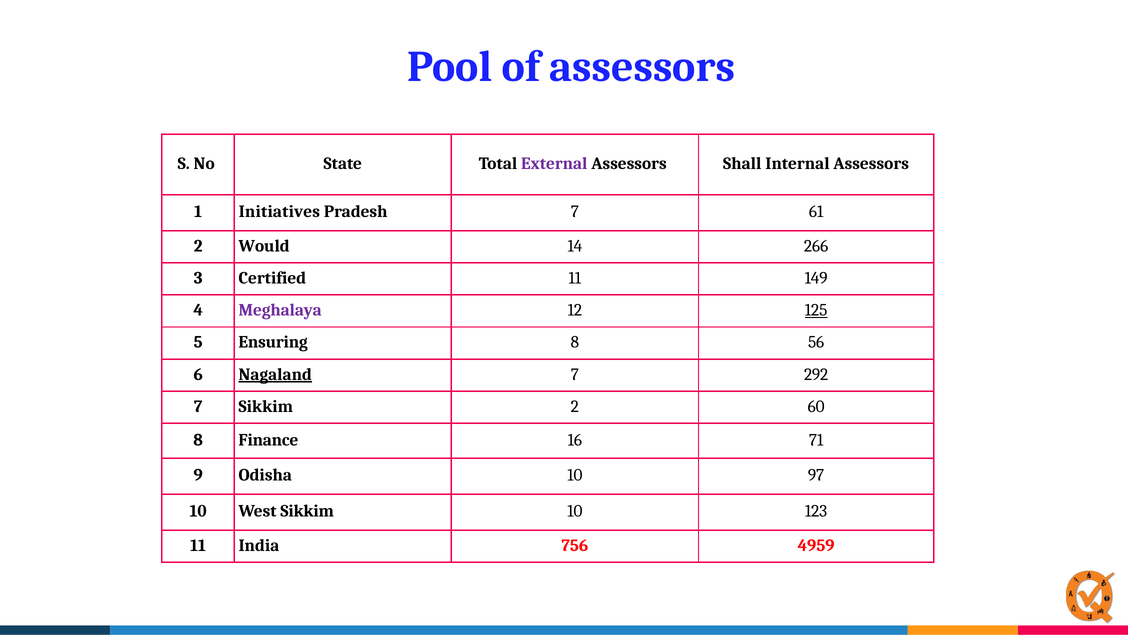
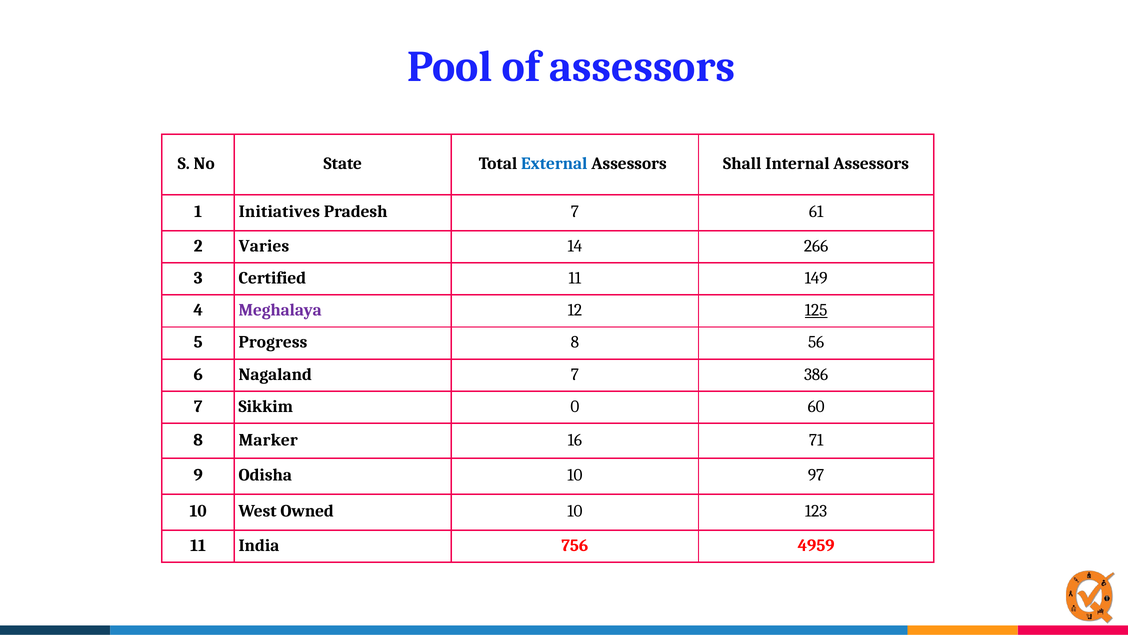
External colour: purple -> blue (554, 163)
Would: Would -> Varies (264, 246)
Ensuring: Ensuring -> Progress (273, 342)
Nagaland underline: present -> none (275, 374)
292: 292 -> 386 (816, 374)
Sikkim 2: 2 -> 0 (575, 406)
Finance: Finance -> Marker (268, 440)
West Sikkim: Sikkim -> Owned (307, 511)
